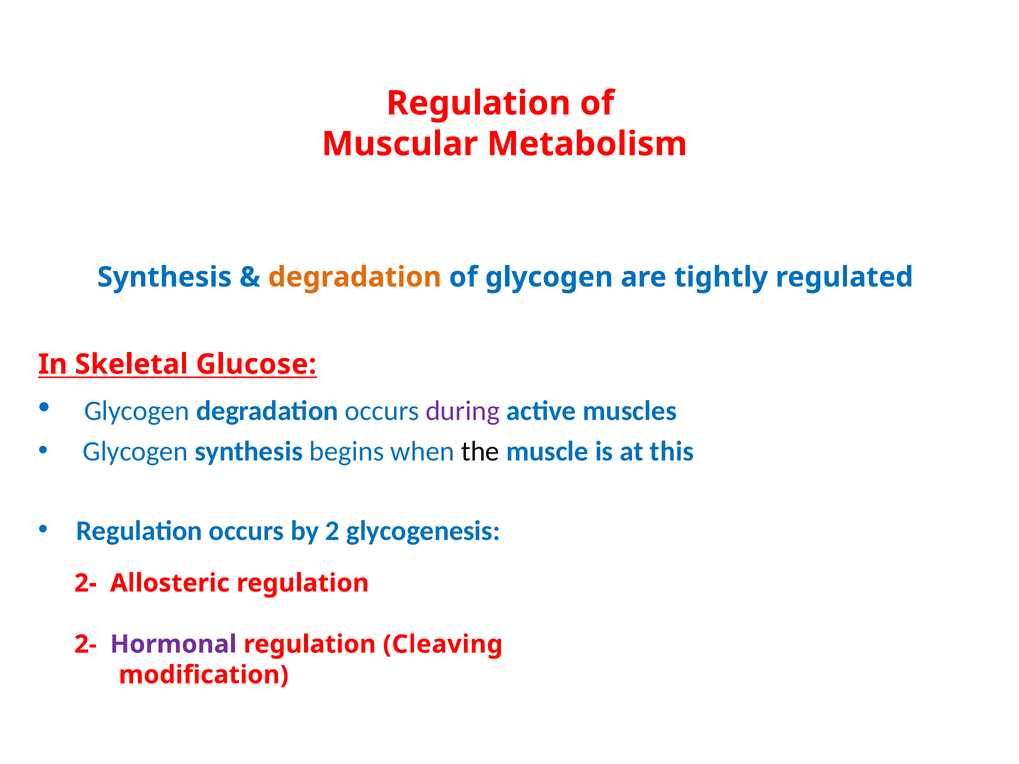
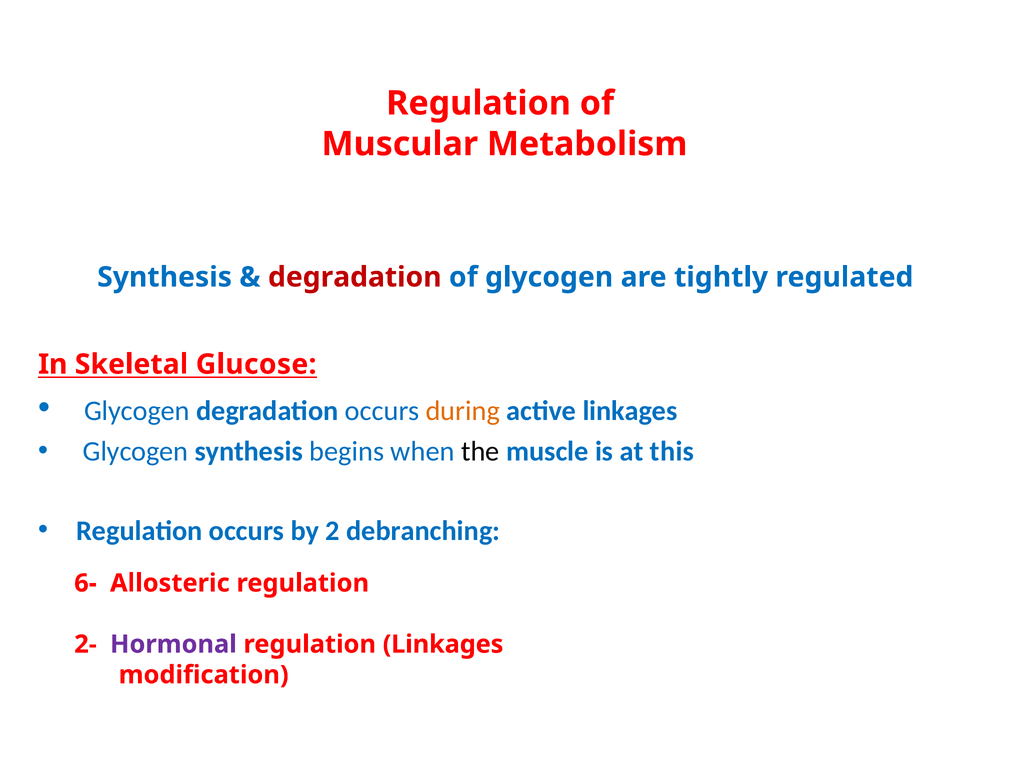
degradation colour: orange -> red (355, 277)
during colour: purple -> orange (463, 411)
active muscles: muscles -> linkages (630, 411)
glycogenesis: glycogenesis -> debranching (423, 531)
2-: 2- -> 6- (86, 583)
regulation Cleaving: Cleaving -> Linkages (443, 645)
